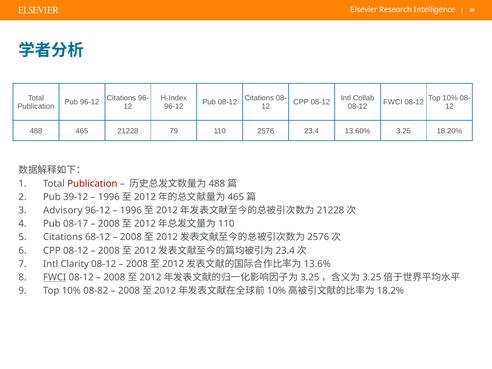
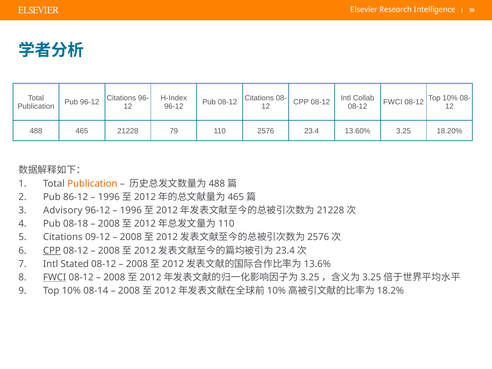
Publication colour: red -> orange (92, 184)
39-12: 39-12 -> 86-12 (76, 197)
08-17: 08-17 -> 08-18 (76, 224)
68-12: 68-12 -> 09-12 (98, 237)
CPP underline: none -> present (52, 251)
Clarity: Clarity -> Stated (75, 264)
08-82: 08-82 -> 08-14 (96, 291)
